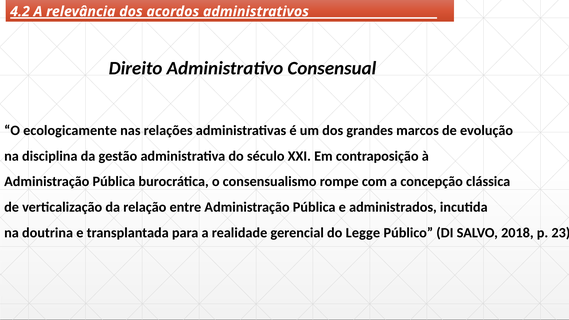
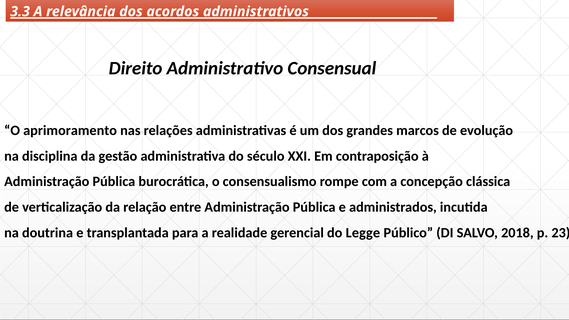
4.2: 4.2 -> 3.3 (20, 12)
ecologicamente: ecologicamente -> aprimoramento (70, 130)
